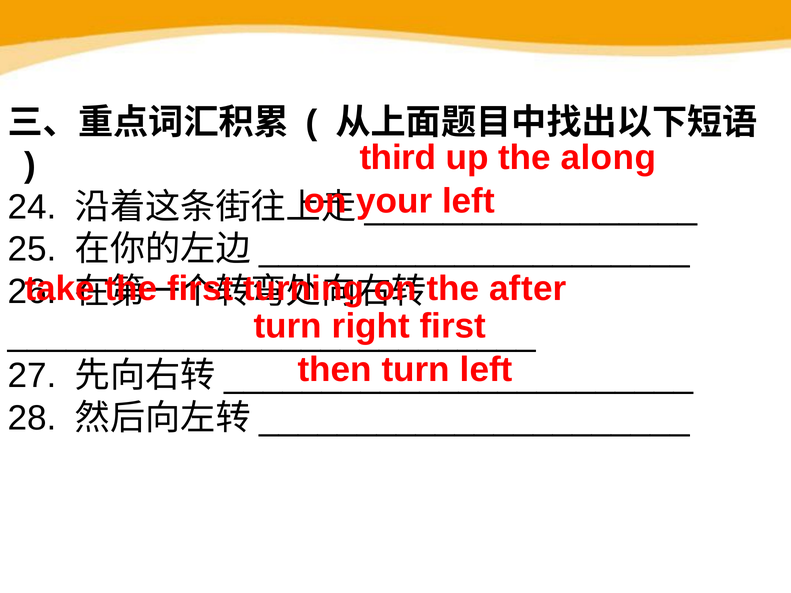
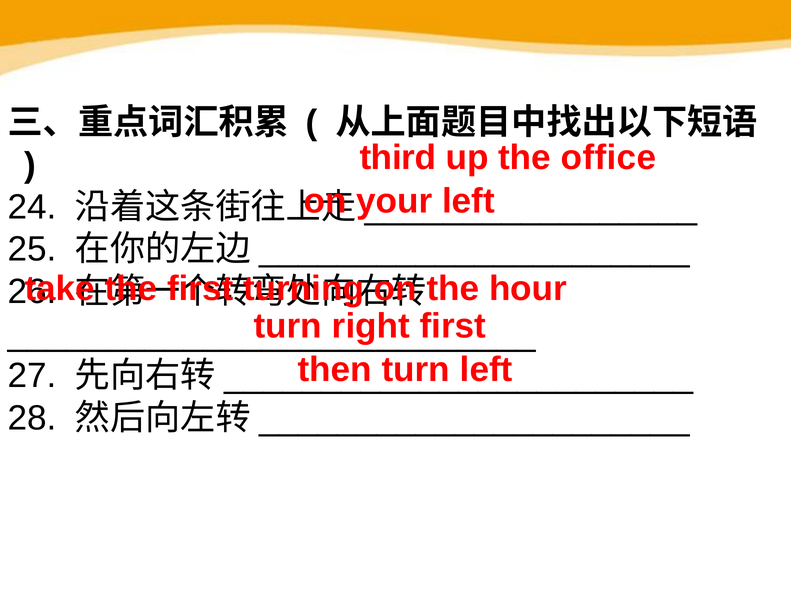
along: along -> office (609, 158)
after: after -> hour (528, 289)
